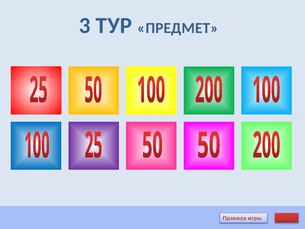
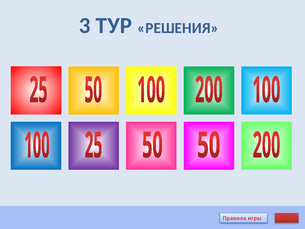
ПРЕДМЕТ: ПРЕДМЕТ -> РЕШЕНИЯ (178, 28)
